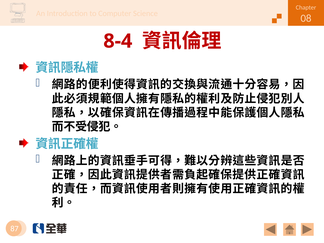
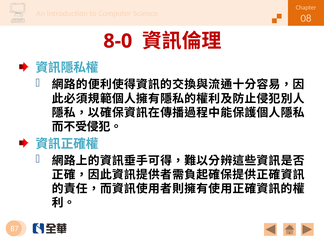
8-4: 8-4 -> 8-0 (118, 41)
